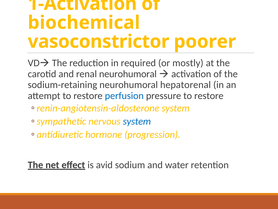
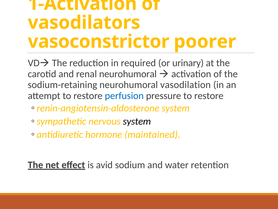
biochemical: biochemical -> vasodilators (84, 23)
mostly: mostly -> urinary (188, 63)
hepatorenal: hepatorenal -> vasodilation (185, 85)
system colour: blue -> black (137, 121)
progression: progression -> maintained (152, 134)
